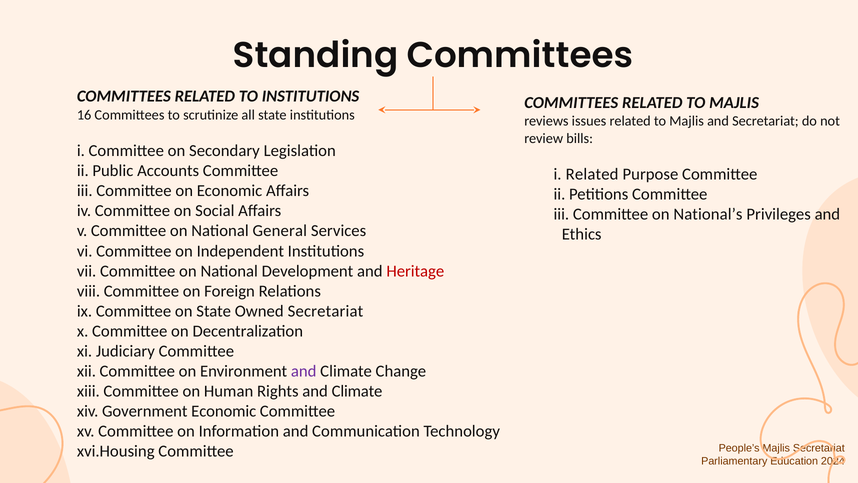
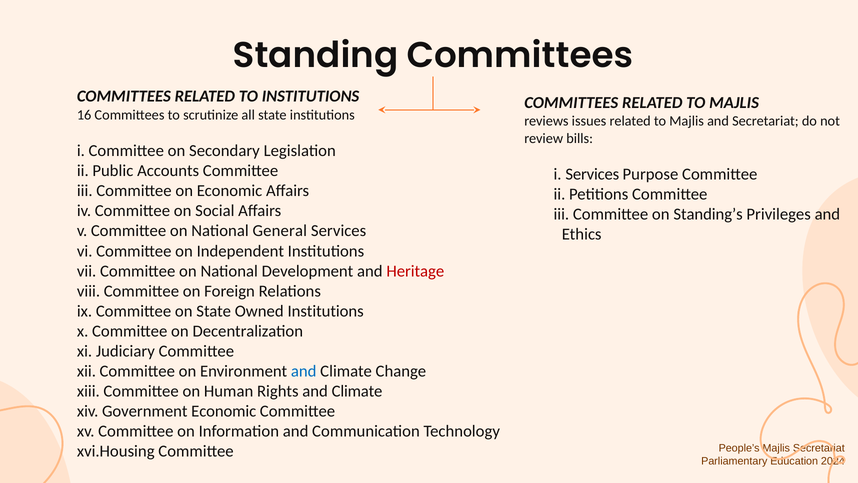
Related: Related -> Services (592, 174)
National’s: National’s -> Standing’s (708, 214)
Owned Secretariat: Secretariat -> Institutions (326, 311)
and colour: purple -> blue (304, 371)
